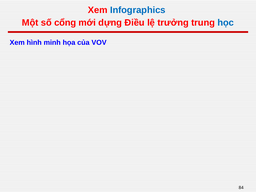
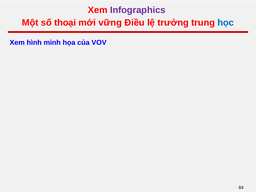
Infographics colour: blue -> purple (138, 10)
cổng: cổng -> thoại (65, 23)
dựng: dựng -> vững (110, 23)
